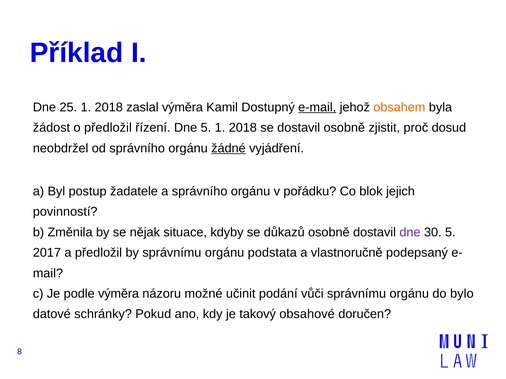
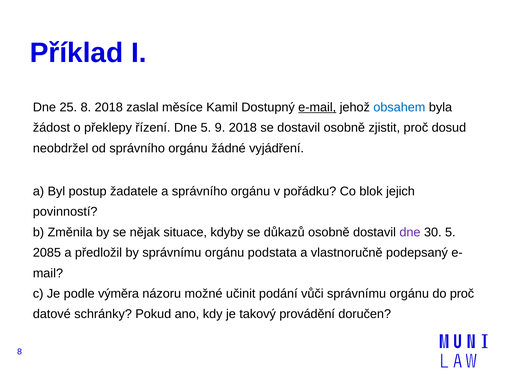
25 1: 1 -> 8 (86, 107)
zaslal výměra: výměra -> měsíce (182, 107)
obsahem colour: orange -> blue (399, 107)
o předložil: předložil -> překlepy (108, 128)
5 1: 1 -> 9 (220, 128)
žádné underline: present -> none (228, 148)
2017: 2017 -> 2085 (47, 253)
do bylo: bylo -> proč (462, 294)
obsahové: obsahové -> provádění (307, 314)
